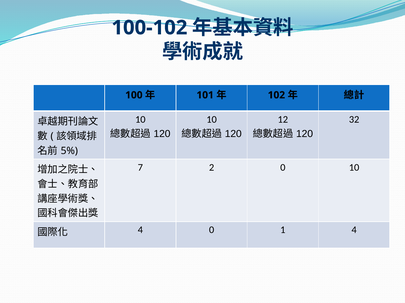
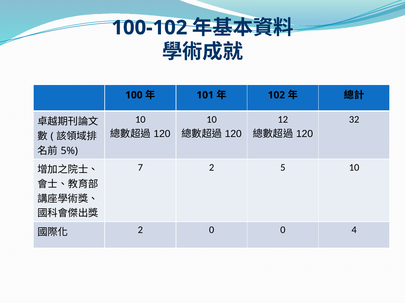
2 0: 0 -> 5 (283, 168)
4: 4 -> 2 (140, 230)
0 1: 1 -> 0 (283, 230)
